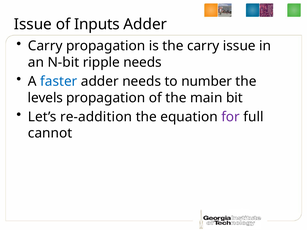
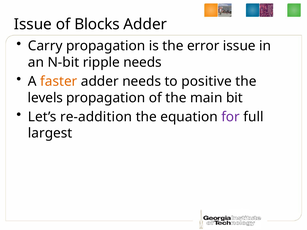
Inputs: Inputs -> Blocks (97, 24)
the carry: carry -> error (203, 46)
faster colour: blue -> orange (59, 82)
number: number -> positive (207, 82)
cannot: cannot -> largest (50, 133)
